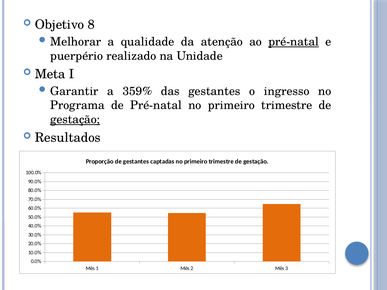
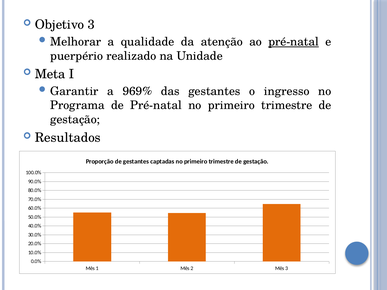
Objetivo 8: 8 -> 3 (91, 25)
359%: 359% -> 969% (137, 91)
gestação underline: present -> none (75, 120)
